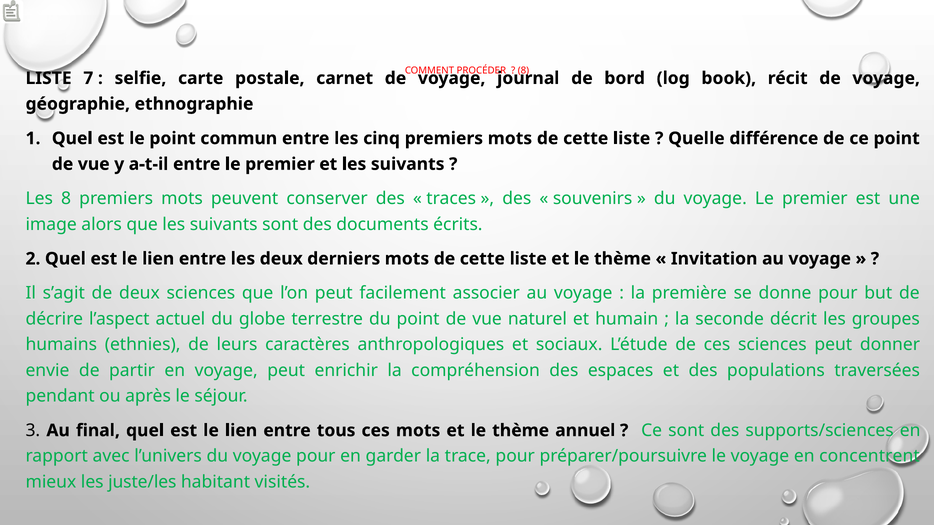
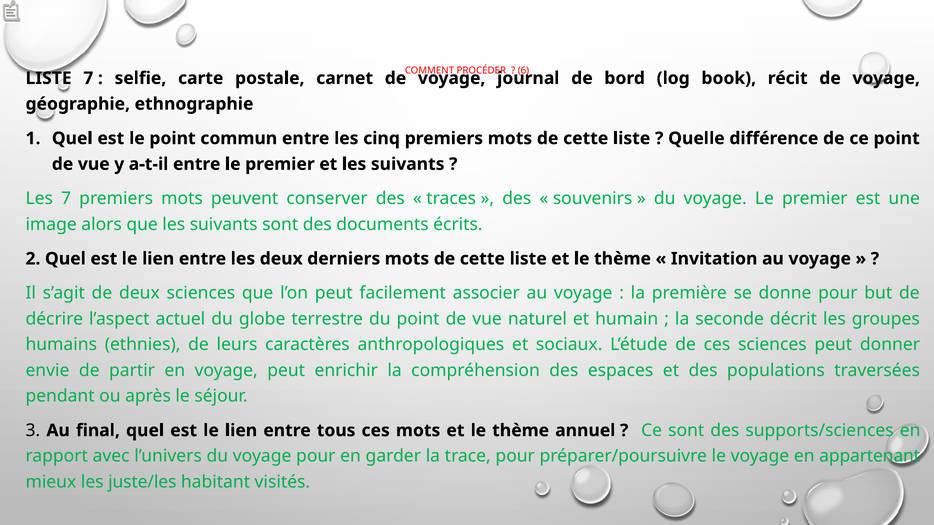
8: 8 -> 6 (523, 71)
Les 8: 8 -> 7 (66, 199)
concentrent: concentrent -> appartenant (870, 456)
